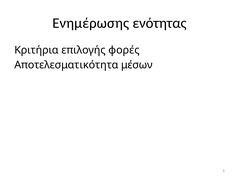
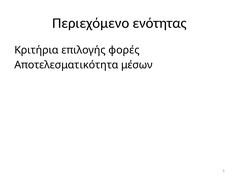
Ενημέρωσης: Ενημέρωσης -> Περιεχόμενο (91, 23)
